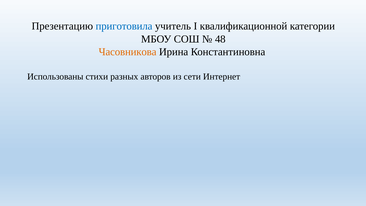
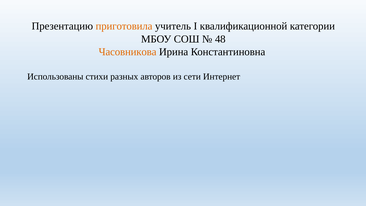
приготовила colour: blue -> orange (124, 26)
